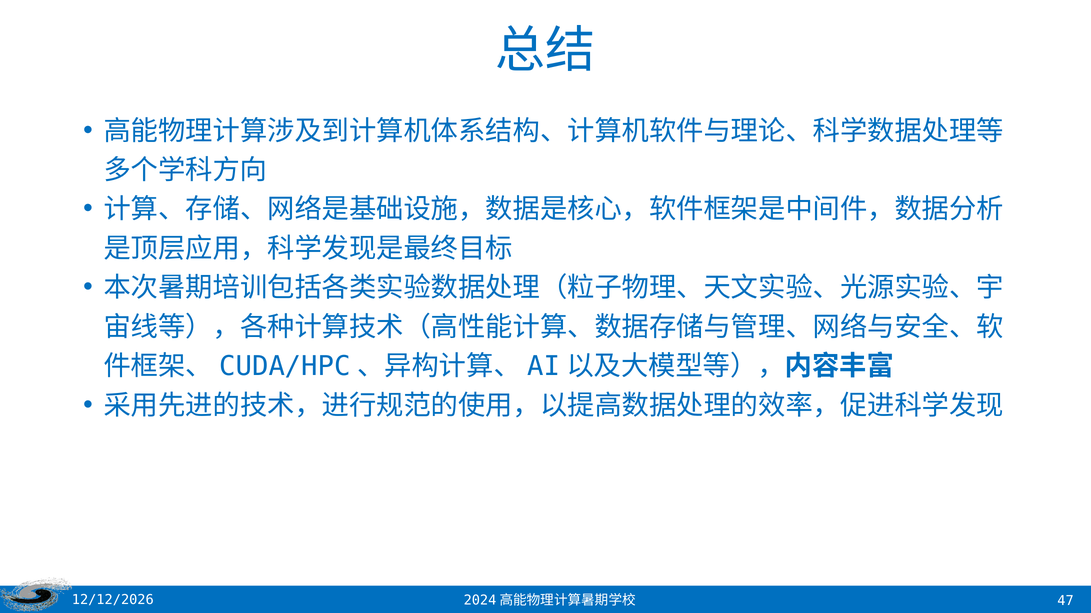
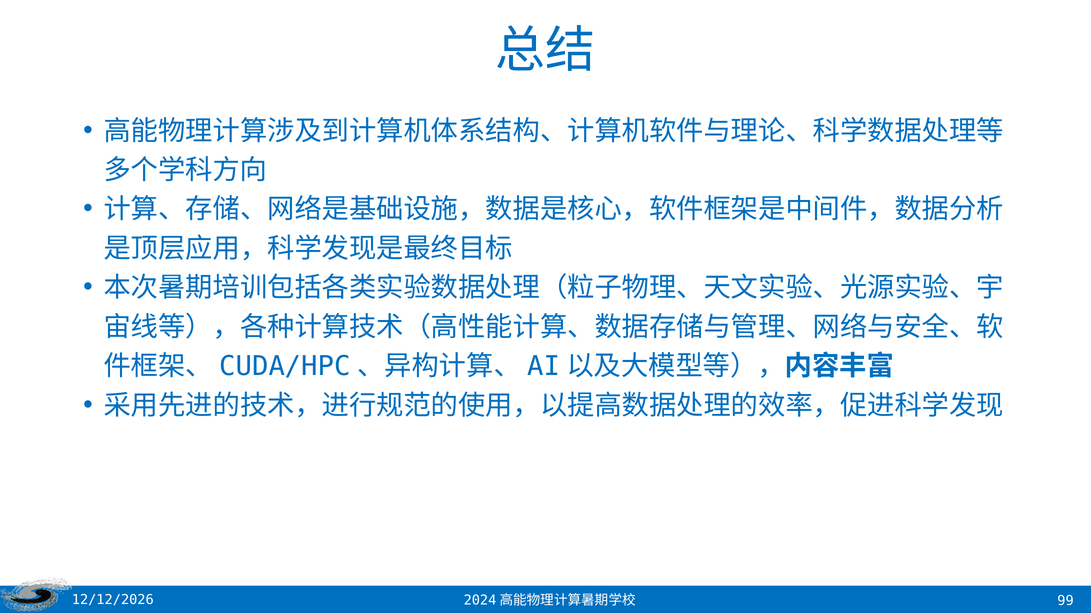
47: 47 -> 99 (1066, 601)
